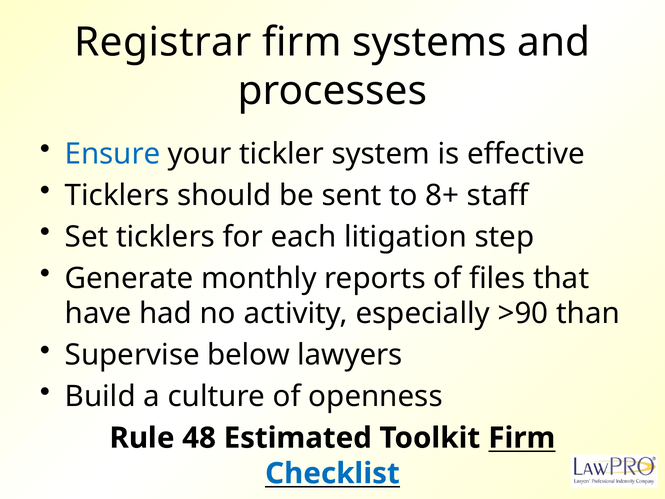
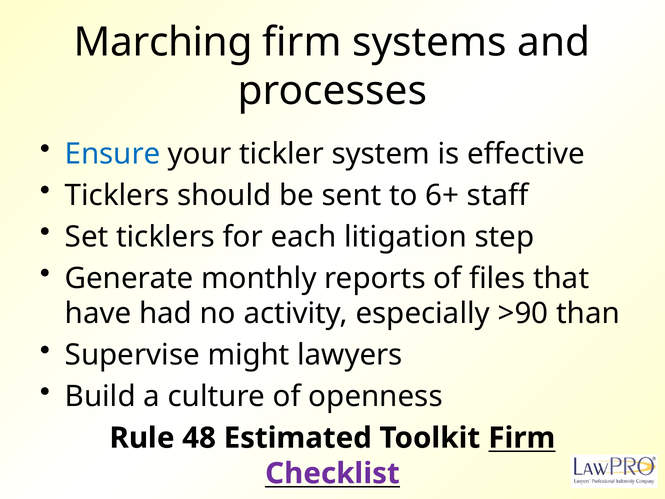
Registrar: Registrar -> Marching (163, 42)
8+: 8+ -> 6+ (442, 195)
below: below -> might (249, 355)
Checklist colour: blue -> purple (332, 473)
